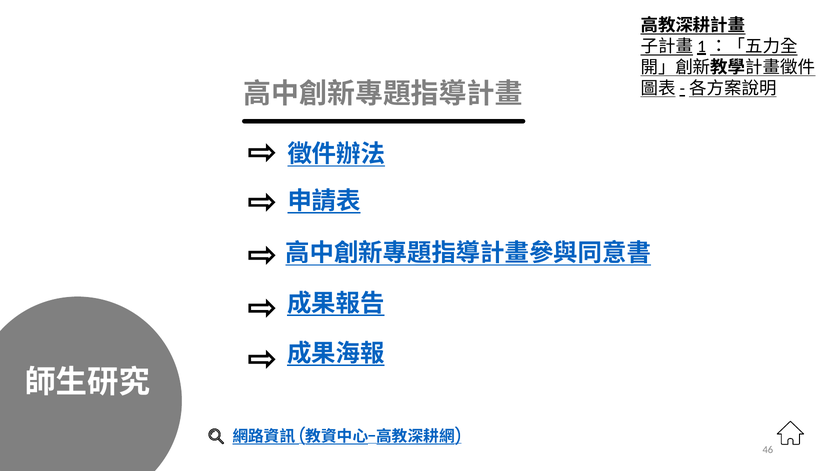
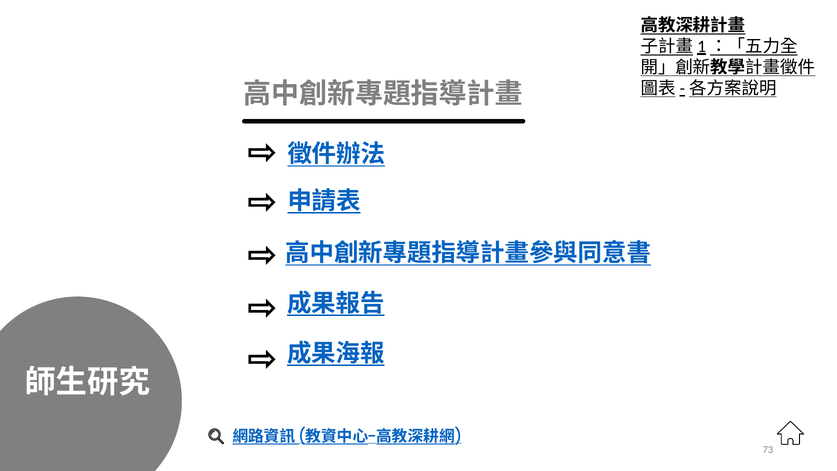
46: 46 -> 73 (768, 450)
